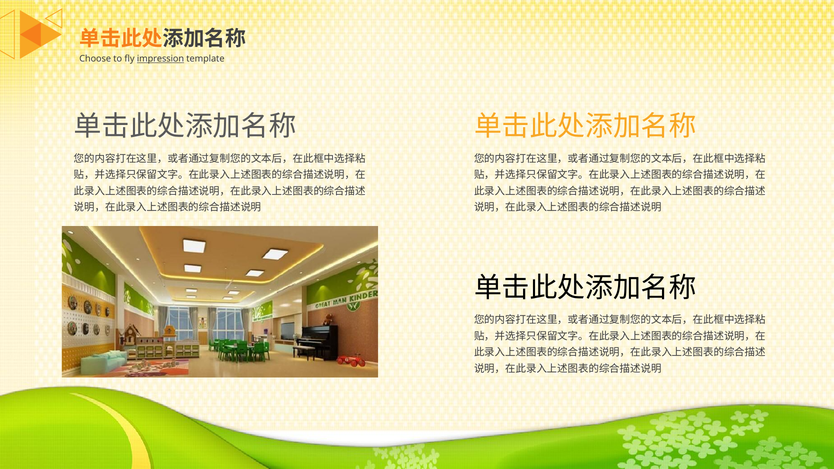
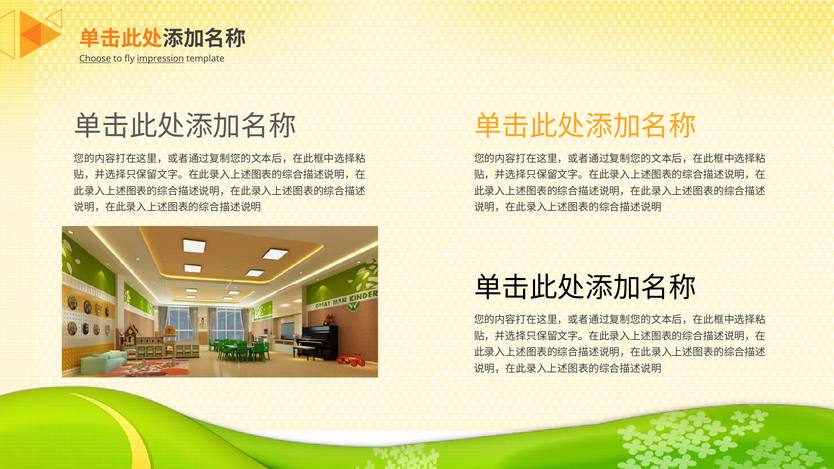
Choose underline: none -> present (95, 59)
